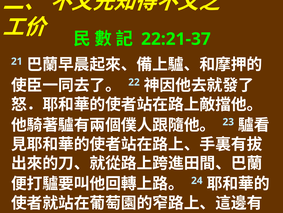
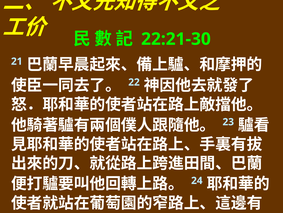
22:21-37: 22:21-37 -> 22:21-30 (176, 39)
